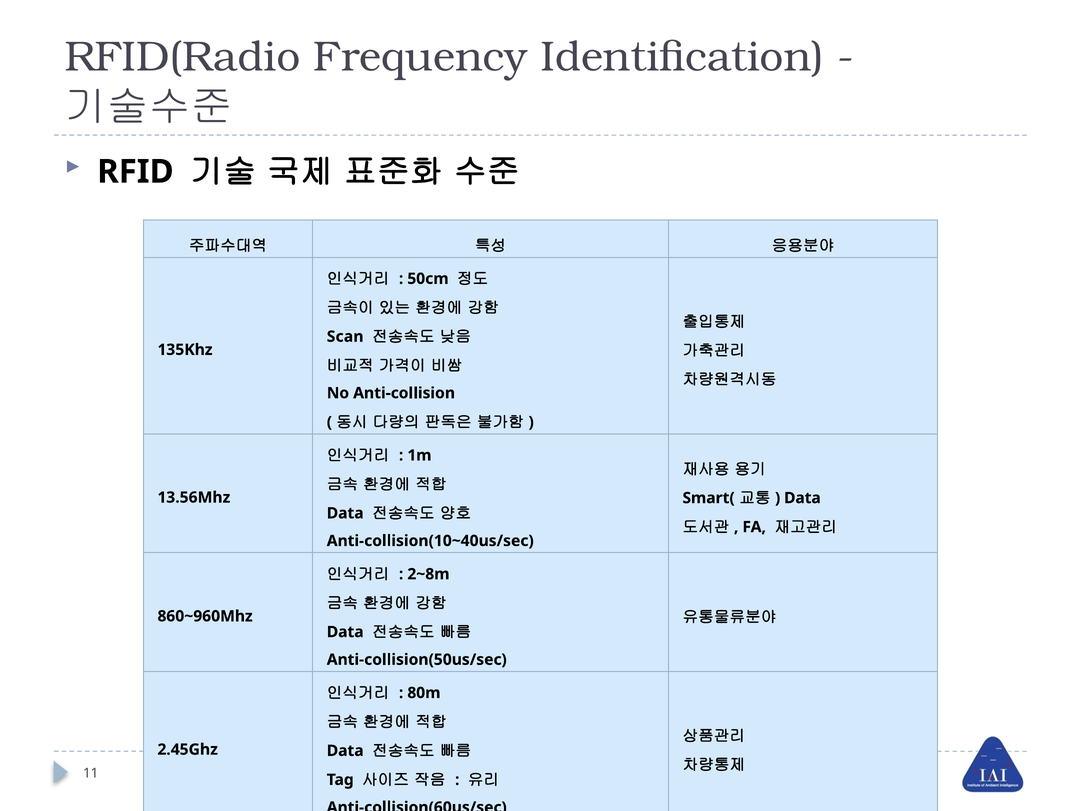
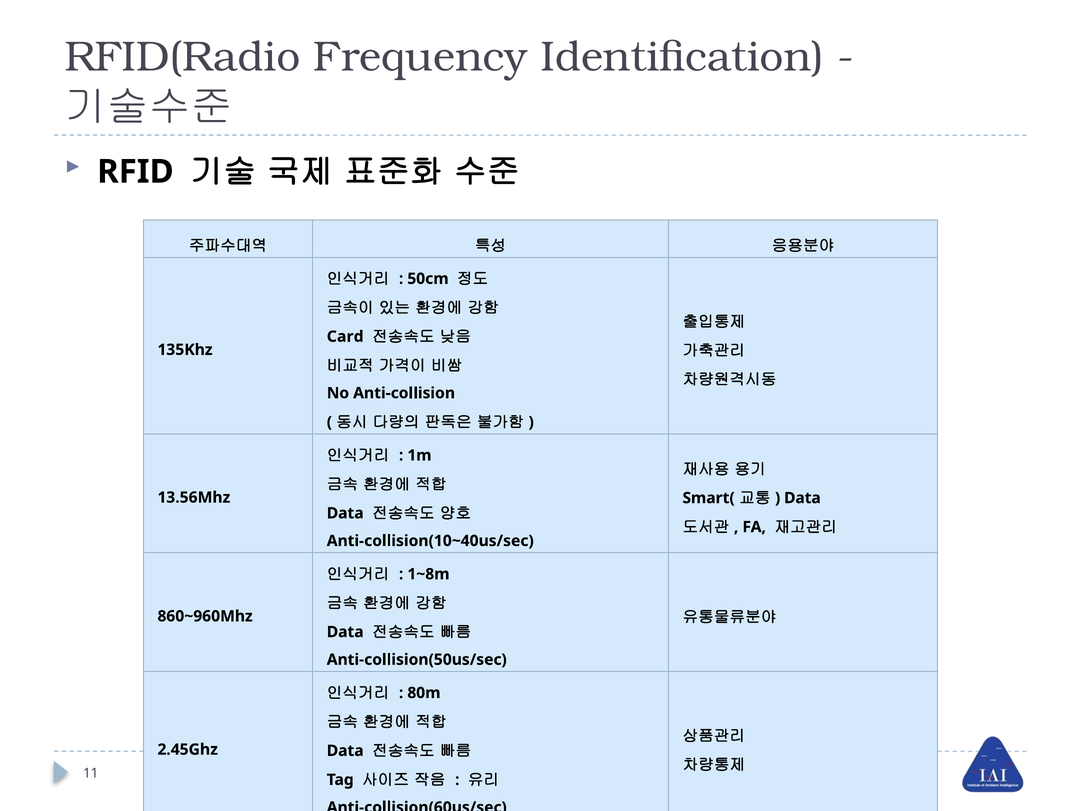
Scan: Scan -> Card (345, 336)
2~8m: 2~8m -> 1~8m (428, 574)
